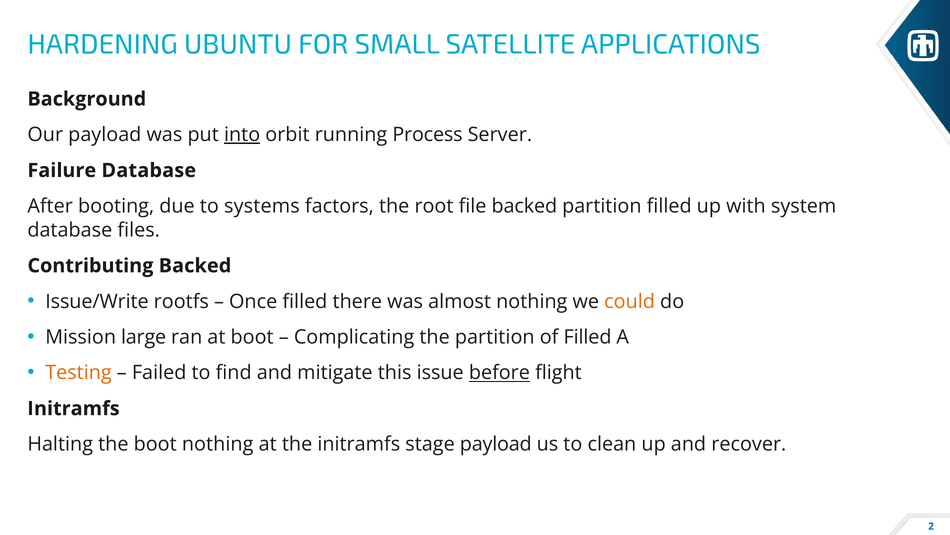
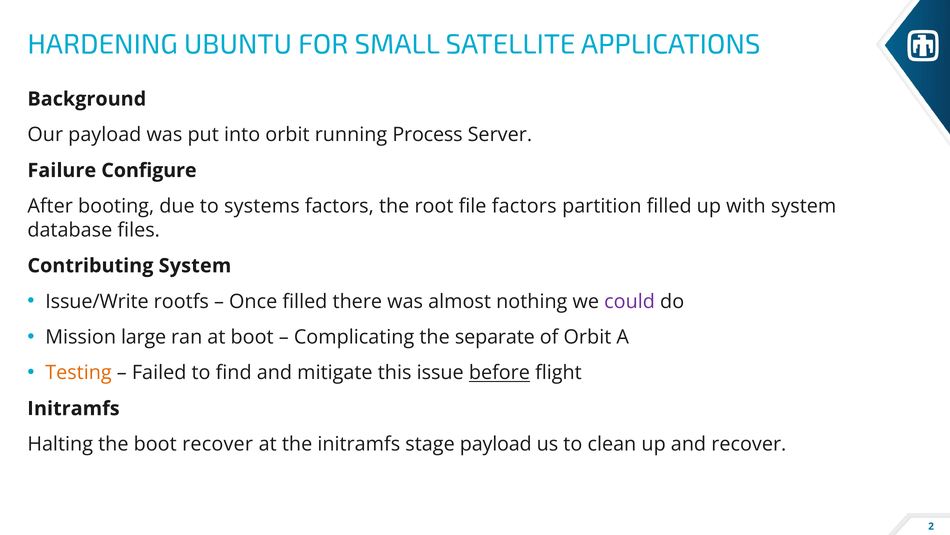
into underline: present -> none (242, 135)
Failure Database: Database -> Configure (149, 170)
file backed: backed -> factors (524, 206)
Contributing Backed: Backed -> System (195, 265)
could colour: orange -> purple (630, 301)
the partition: partition -> separate (495, 337)
of Filled: Filled -> Orbit (587, 337)
boot nothing: nothing -> recover (218, 444)
